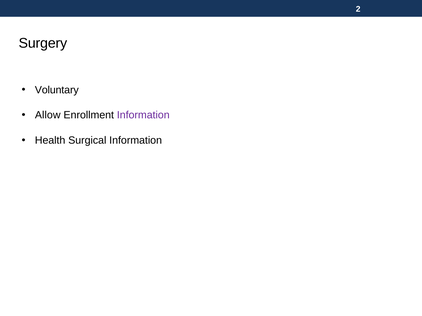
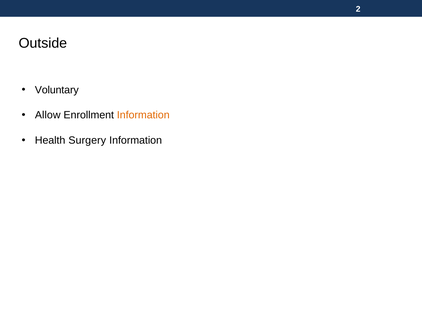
Surgery: Surgery -> Outside (43, 43)
Information colour: purple -> orange (143, 115)
Surgical: Surgical -> Surgery (87, 141)
